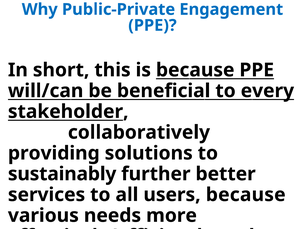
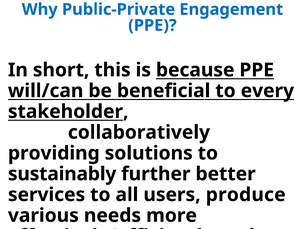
users because: because -> produce (246, 195)
